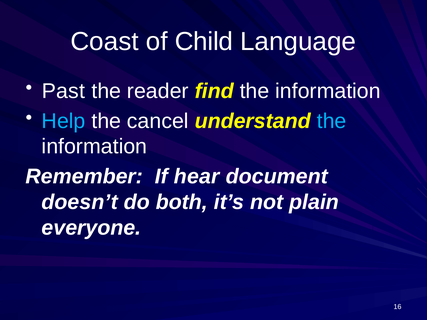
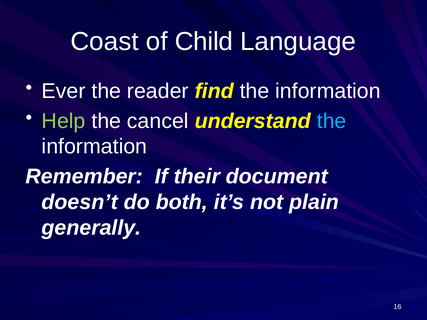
Past: Past -> Ever (64, 91)
Help colour: light blue -> light green (64, 121)
hear: hear -> their (197, 177)
everyone: everyone -> generally (91, 228)
